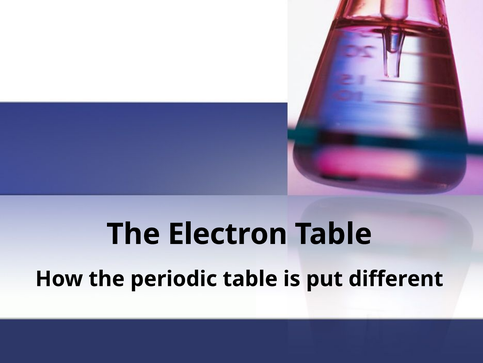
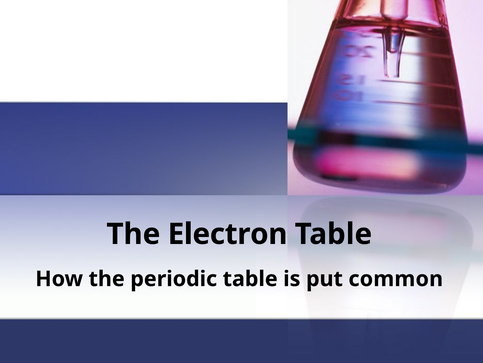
different: different -> common (396, 278)
